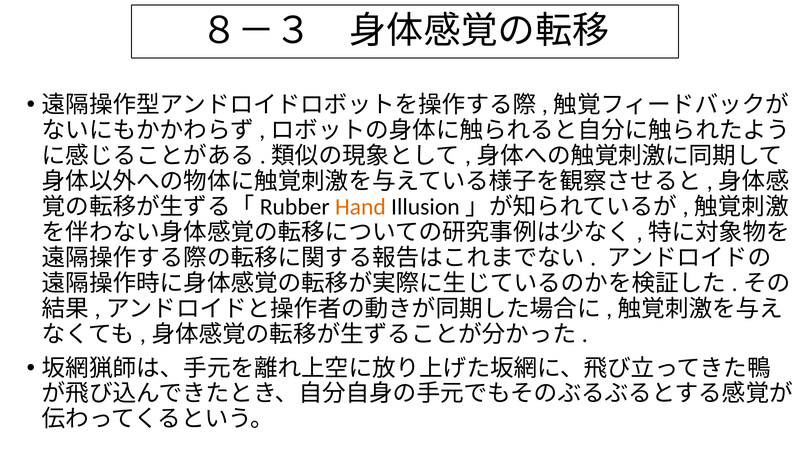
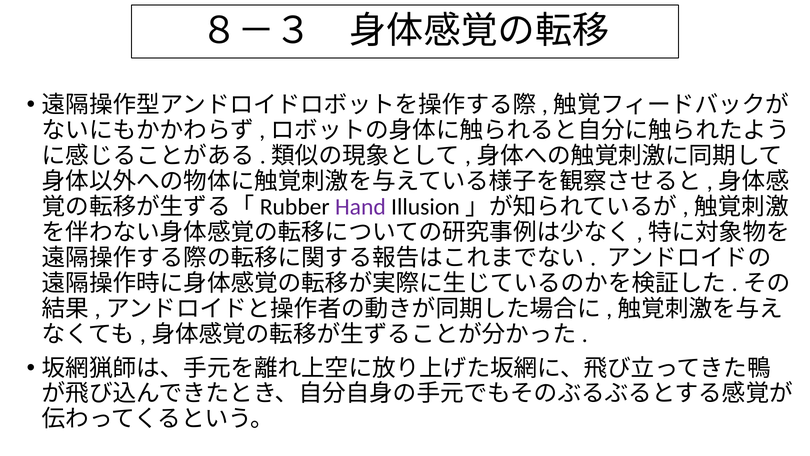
Hand colour: orange -> purple (360, 207)
